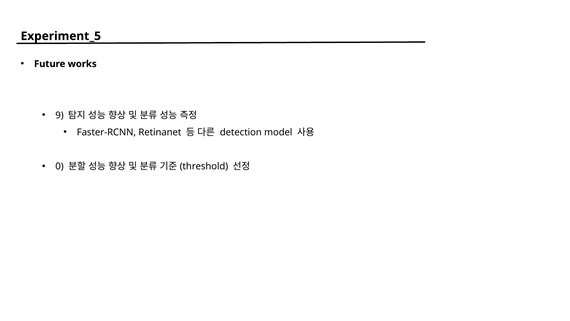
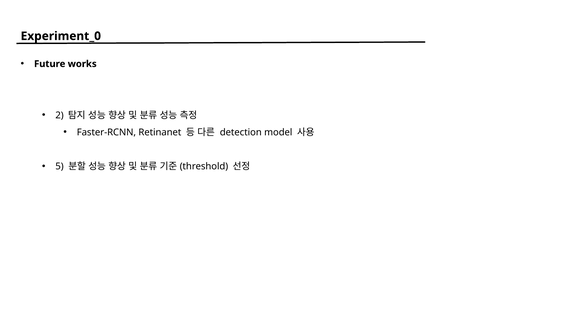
Experiment_5: Experiment_5 -> Experiment_0 (61, 36)
9: 9 -> 2 (60, 115)
0: 0 -> 5 (60, 166)
